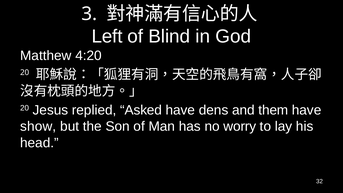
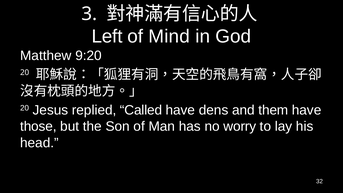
Blind: Blind -> Mind (169, 36)
4:20: 4:20 -> 9:20 (89, 56)
Asked: Asked -> Called (141, 110)
show: show -> those (38, 126)
